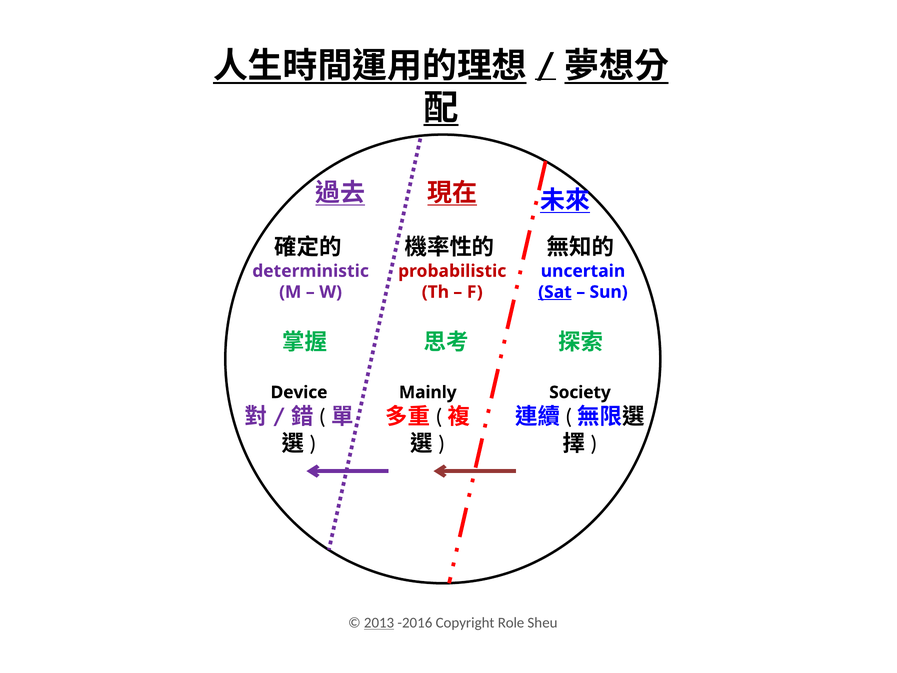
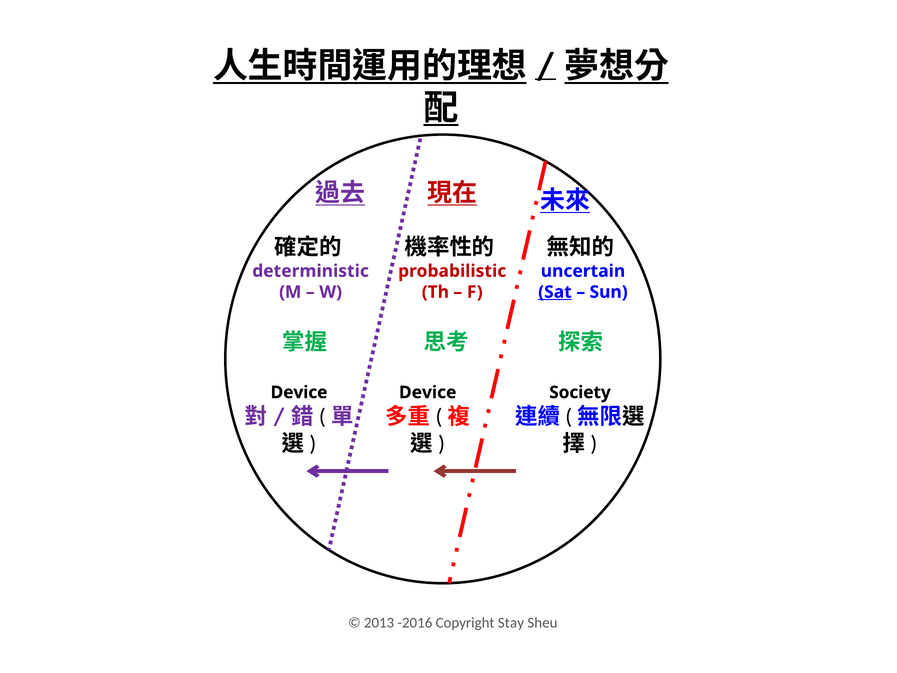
Mainly: Mainly -> Device (428, 392)
2013 underline: present -> none (379, 623)
Role: Role -> Stay (511, 623)
